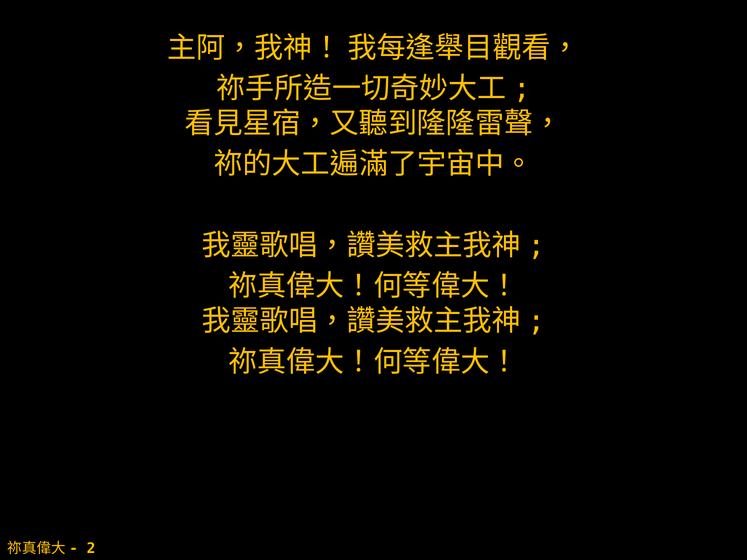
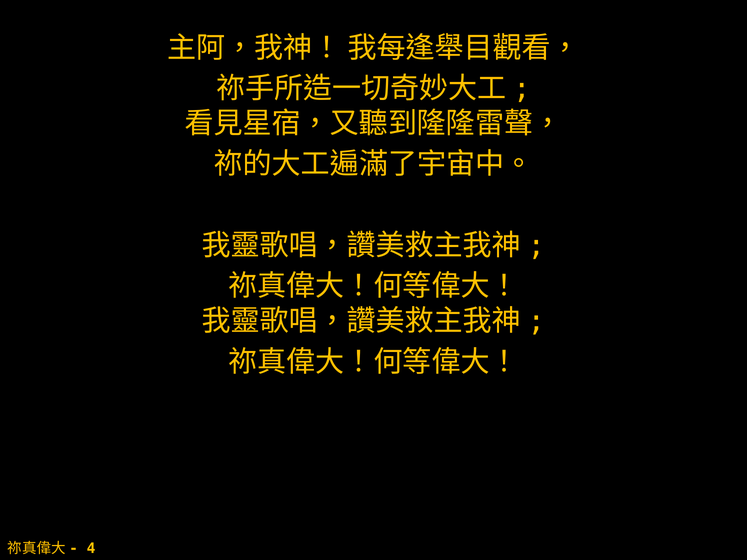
2: 2 -> 4 (91, 549)
